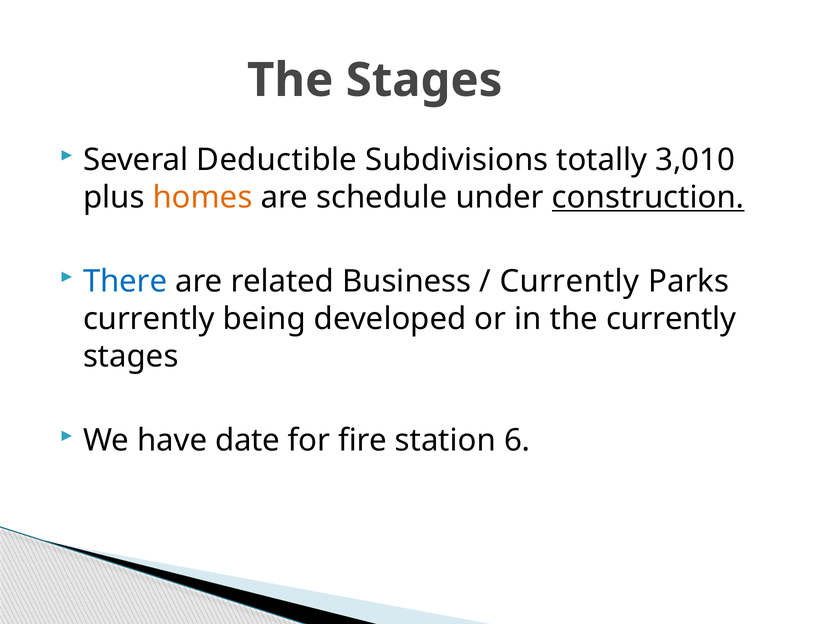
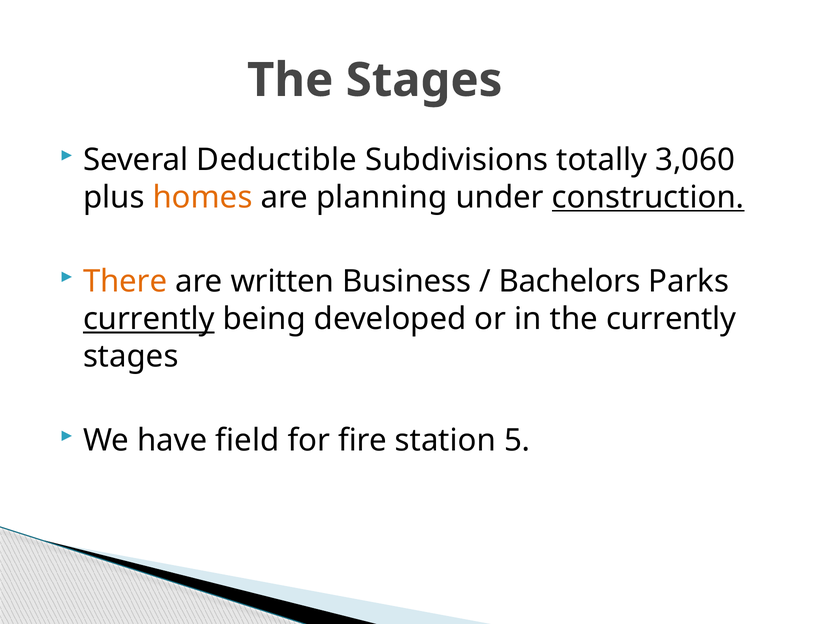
3,010: 3,010 -> 3,060 (695, 160)
schedule: schedule -> planning (382, 197)
There colour: blue -> orange (125, 281)
related: related -> written (282, 281)
Currently: Currently -> Bachelors (570, 281)
currently underline: none -> present (149, 319)
date: date -> field (247, 441)
6: 6 -> 5 (517, 441)
